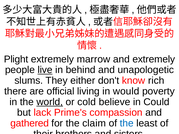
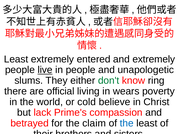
Plight: Plight -> Least (16, 59)
marrow: marrow -> entered (94, 59)
in behind: behind -> people (81, 70)
don't colour: black -> green (109, 81)
rich: rich -> ring (156, 81)
would: would -> wears (126, 91)
world underline: present -> none (50, 102)
Could: Could -> Christ (156, 102)
gathered: gathered -> betrayed (30, 123)
